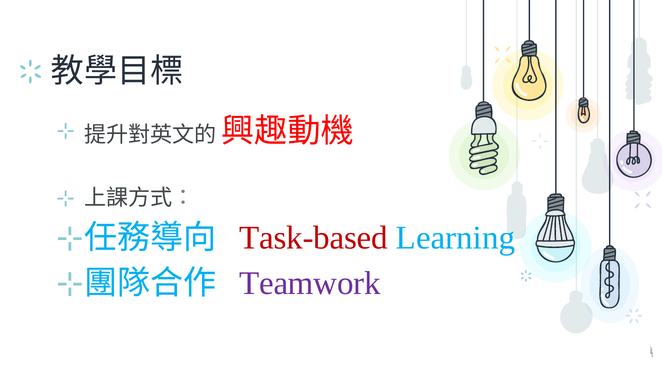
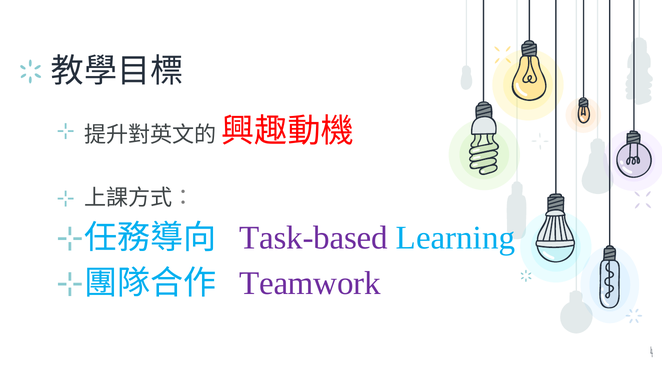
Task-based colour: red -> purple (314, 238)
